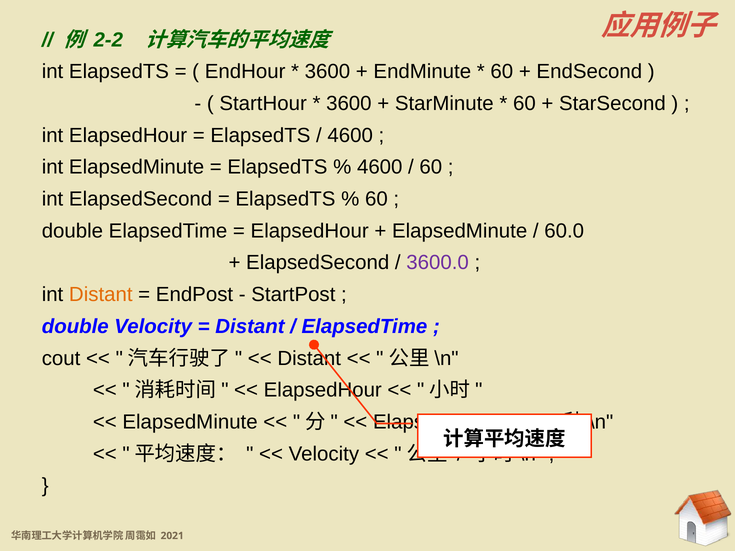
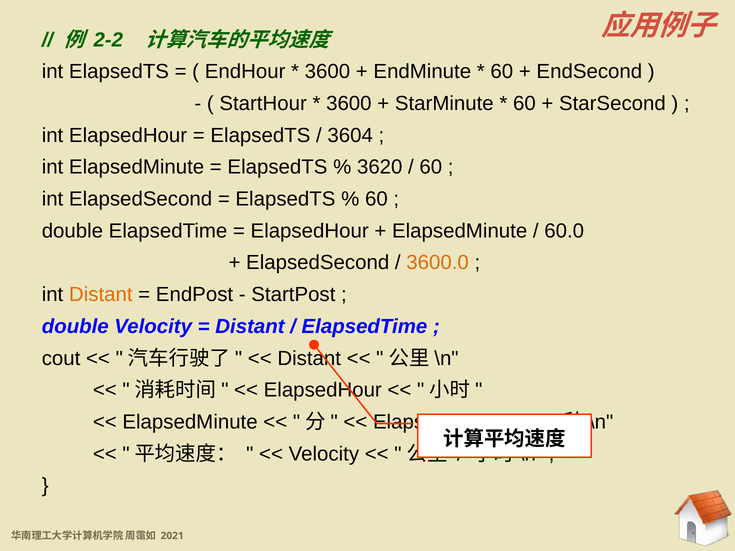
4600: 4600 -> 3604 (350, 135)
4600: 4600 -> 3620 (380, 167)
3600.0 colour: purple -> orange (438, 263)
